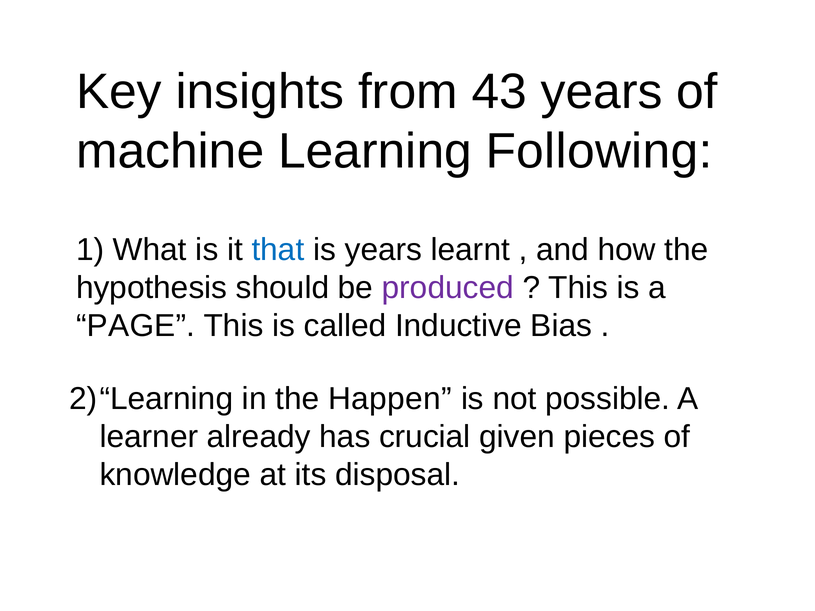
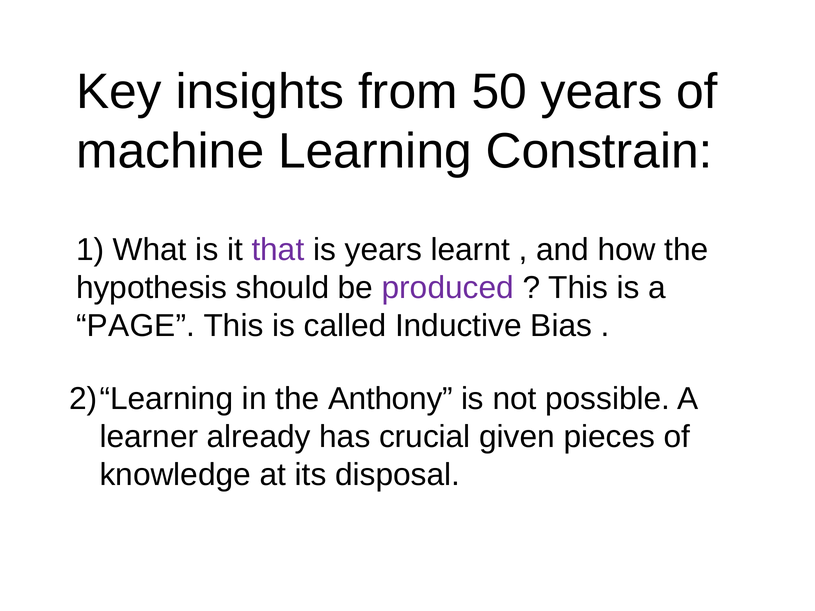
43: 43 -> 50 (499, 92)
Following: Following -> Constrain (599, 152)
that colour: blue -> purple (278, 250)
Happen: Happen -> Anthony (390, 399)
